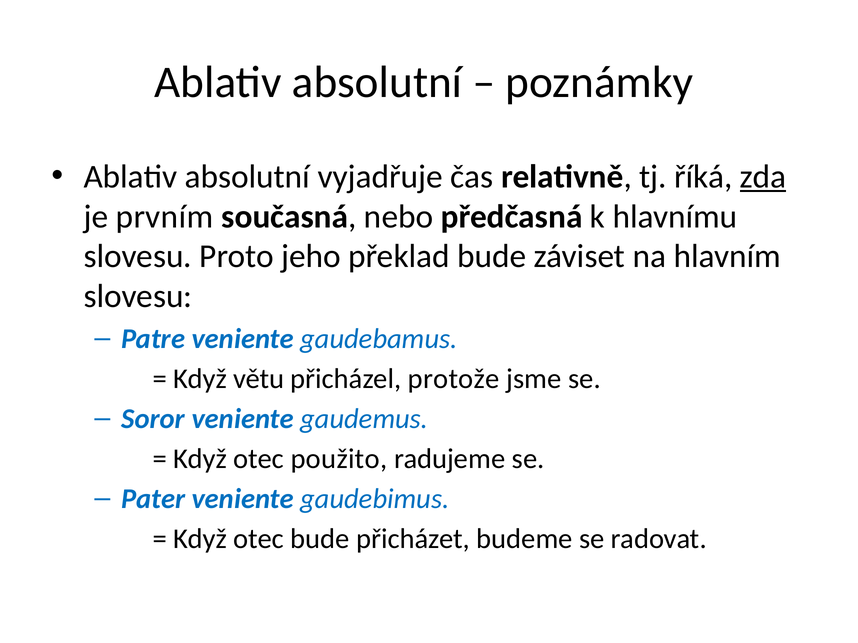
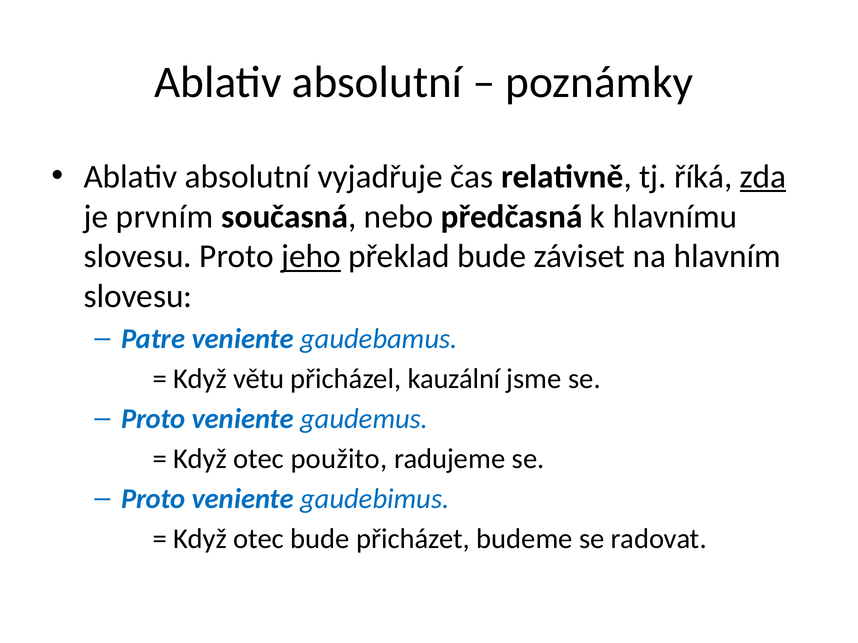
jeho underline: none -> present (311, 257)
protože: protože -> kauzální (454, 379)
Soror: Soror -> Proto (153, 419)
Pater: Pater -> Proto (153, 499)
